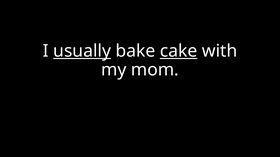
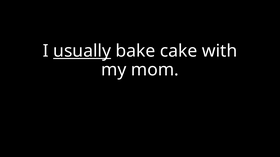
cake underline: present -> none (179, 51)
